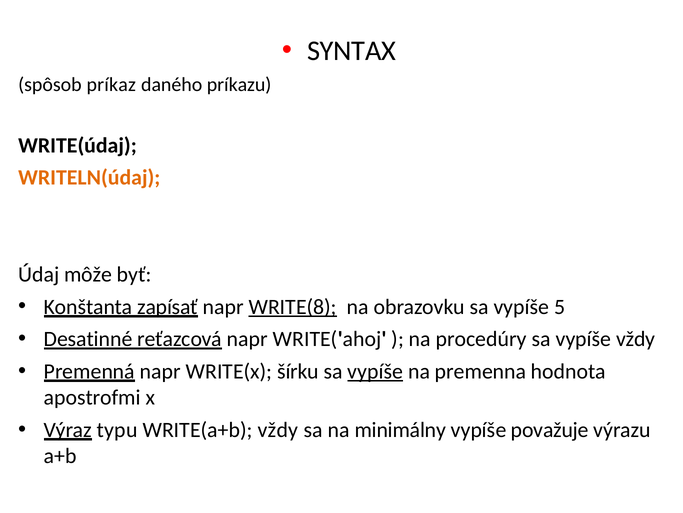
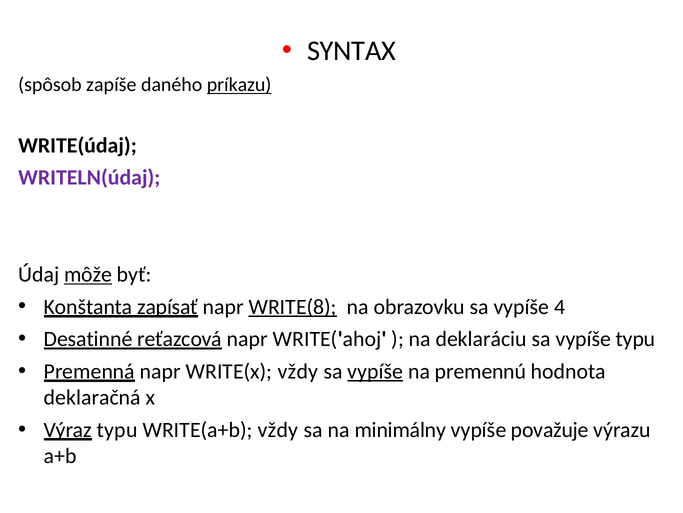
príkaz: príkaz -> zapíše (111, 85)
príkazu underline: none -> present (239, 85)
WRITELN(údaj colour: orange -> purple (89, 177)
môže underline: none -> present (88, 274)
5: 5 -> 4 (560, 306)
procedúry: procedúry -> deklaráciu (481, 339)
vypíše vždy: vždy -> typu (636, 339)
WRITE(x šírku: šírku -> vždy (298, 371)
premenna: premenna -> premennú (481, 371)
apostrofmi: apostrofmi -> deklaračná (92, 397)
